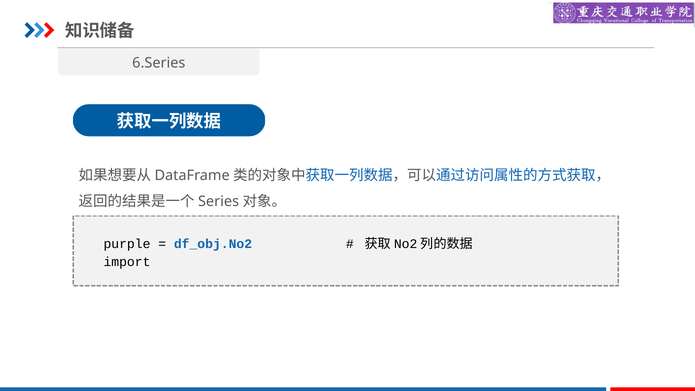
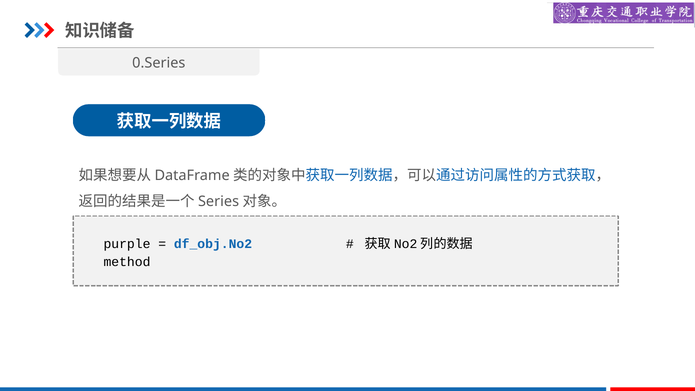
6.Series: 6.Series -> 0.Series (159, 63)
import: import -> method (127, 262)
